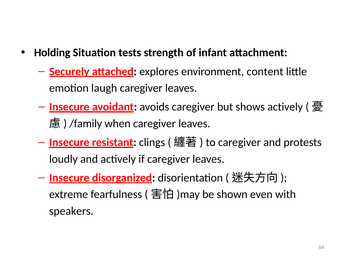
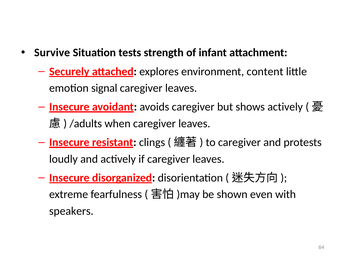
Holding: Holding -> Survive (52, 53)
laugh: laugh -> signal (104, 88)
/family: /family -> /adults (86, 123)
